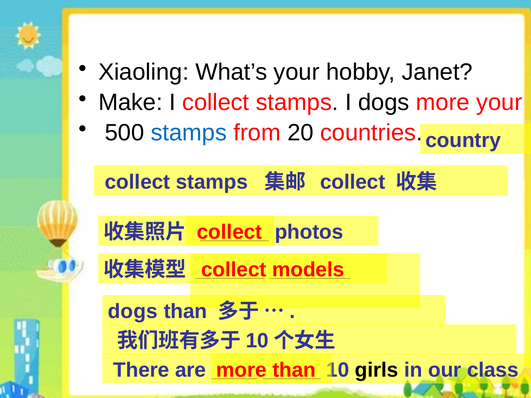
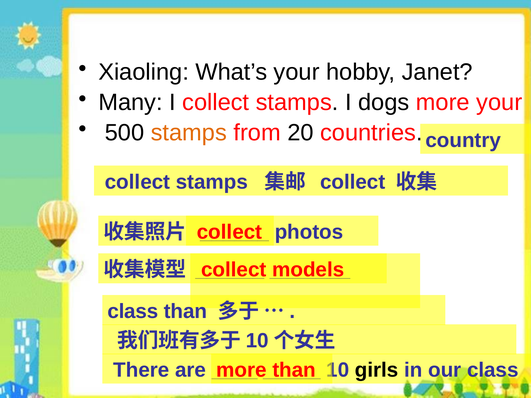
Make: Make -> Many (130, 102)
stamps colour: blue -> orange (189, 133)
dogs: dogs -> class (133, 312)
